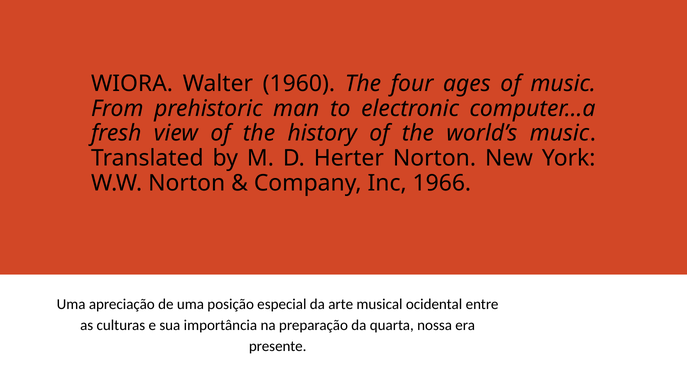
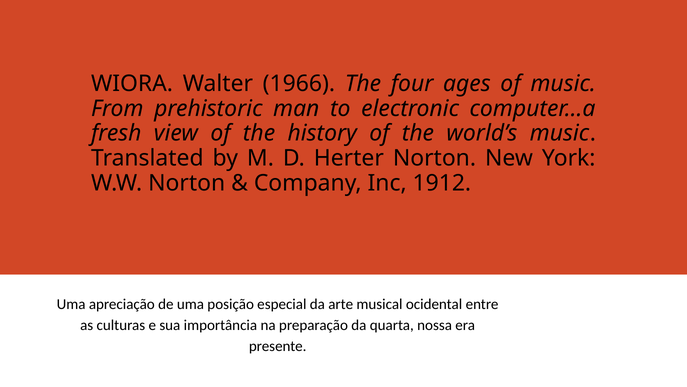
1960: 1960 -> 1966 (299, 84)
1966: 1966 -> 1912 (442, 183)
